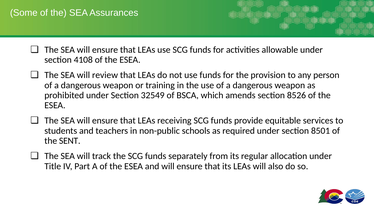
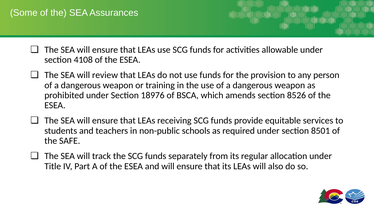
32549: 32549 -> 18976 (153, 95)
SENT: SENT -> SAFE (70, 141)
